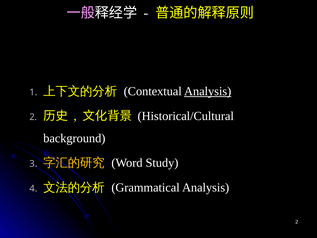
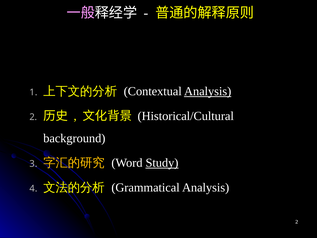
Study underline: none -> present (162, 163)
